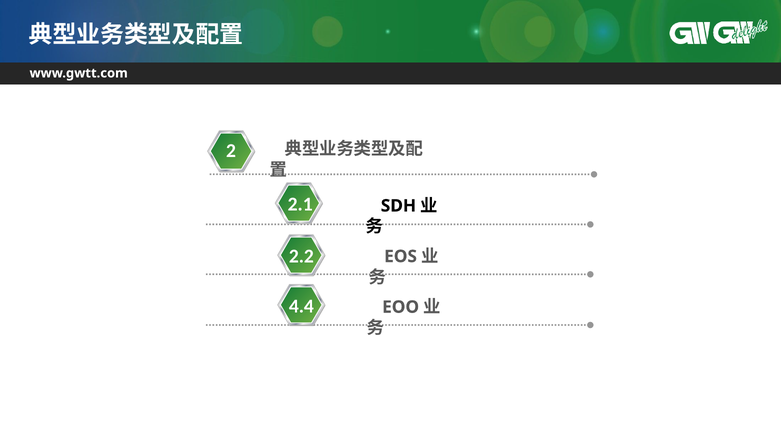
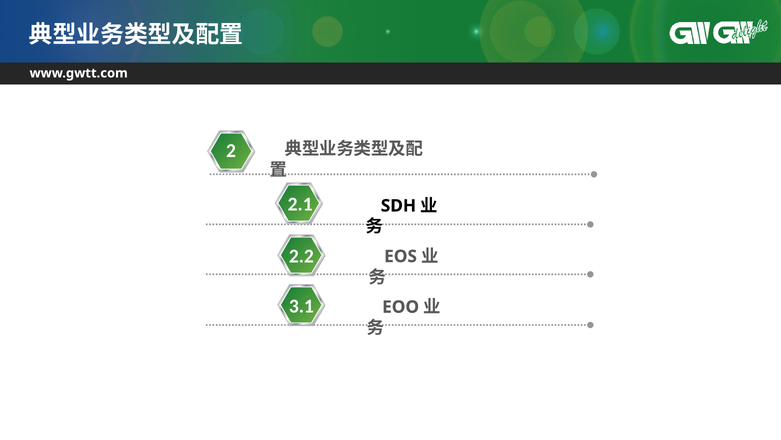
4.4: 4.4 -> 3.1 (301, 306)
